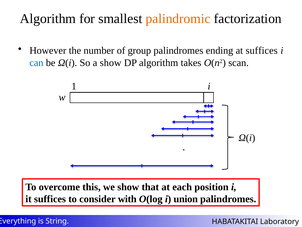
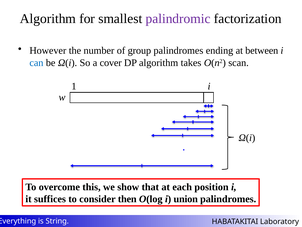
palindromic colour: orange -> purple (178, 19)
at suffices: suffices -> between (262, 51)
a show: show -> cover (111, 63)
with: with -> then (127, 199)
